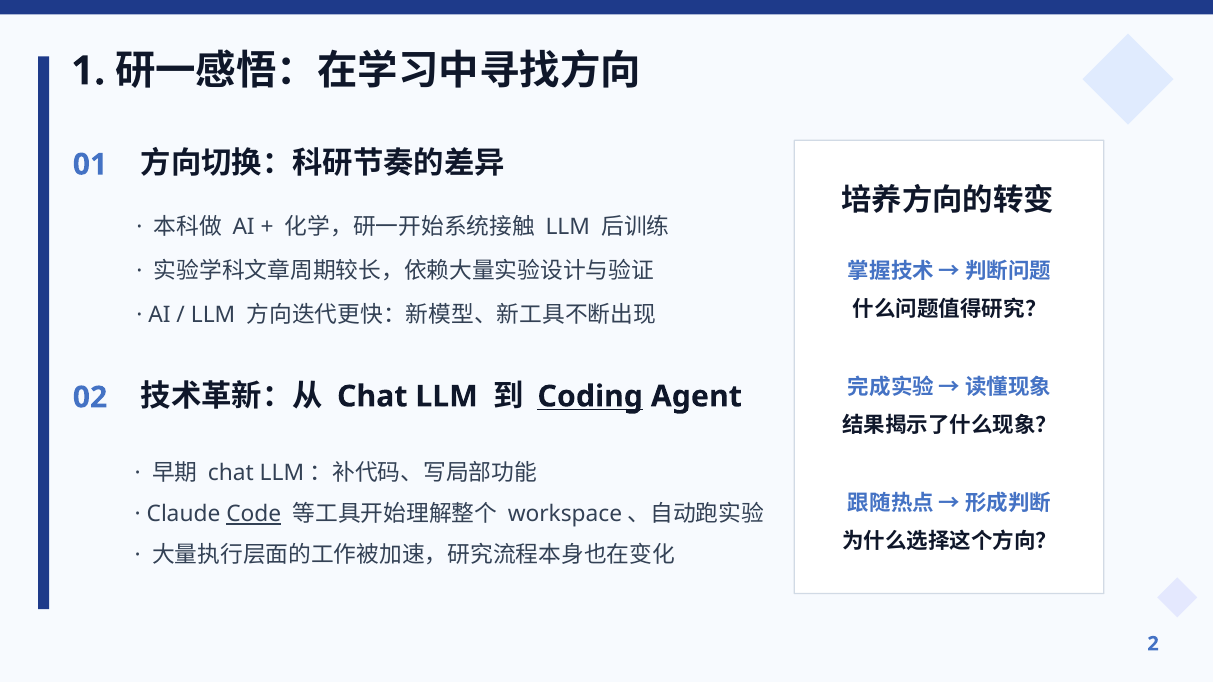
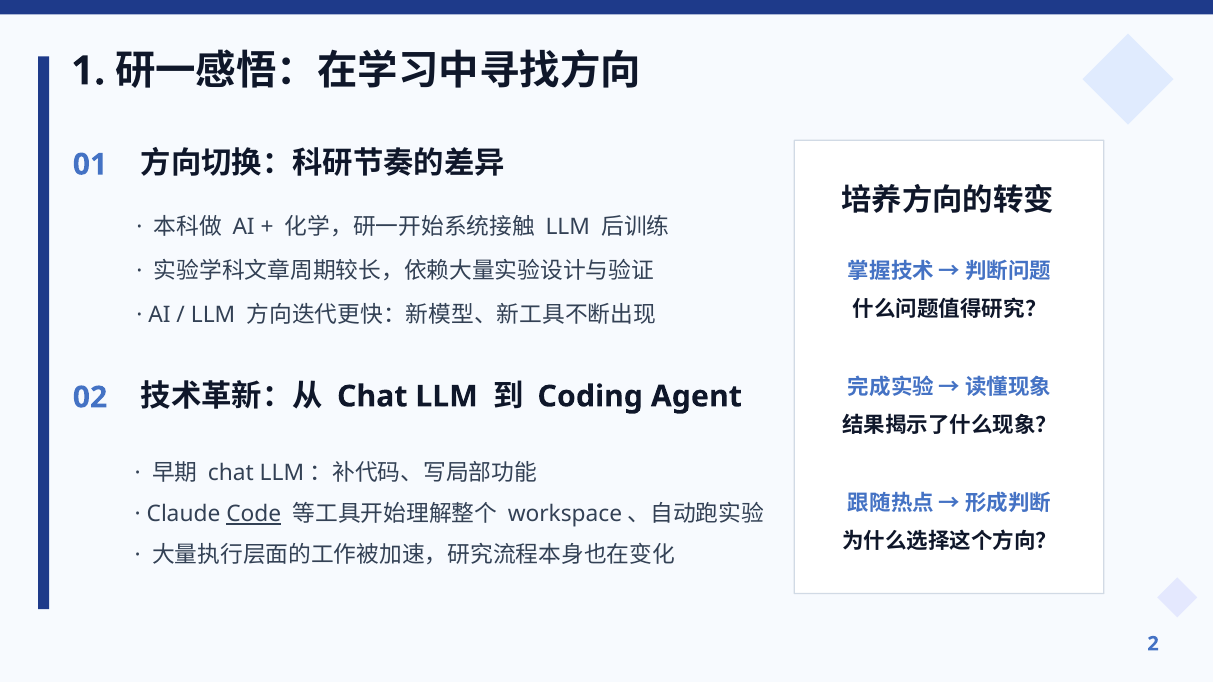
Coding underline: present -> none (590, 397)
